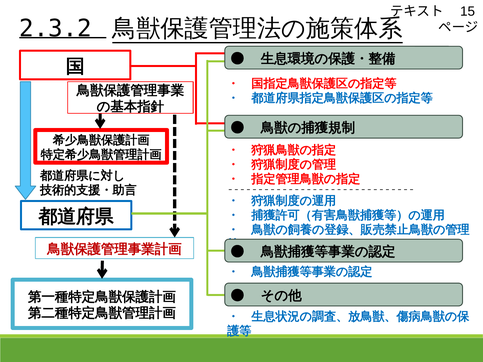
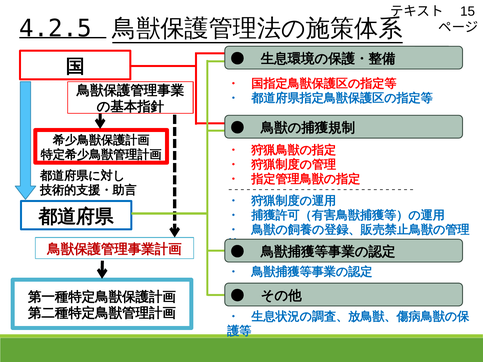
2.3.2: 2.3.2 -> 4.2.5 (56, 29)
